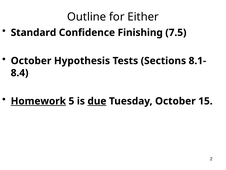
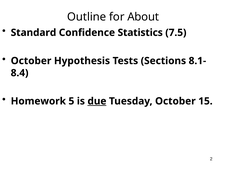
Either: Either -> About (143, 17)
Finishing: Finishing -> Statistics (140, 33)
Homework underline: present -> none (38, 101)
